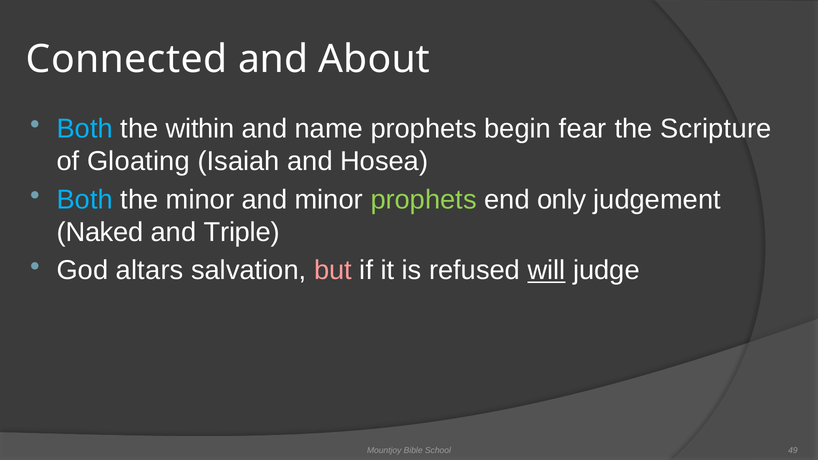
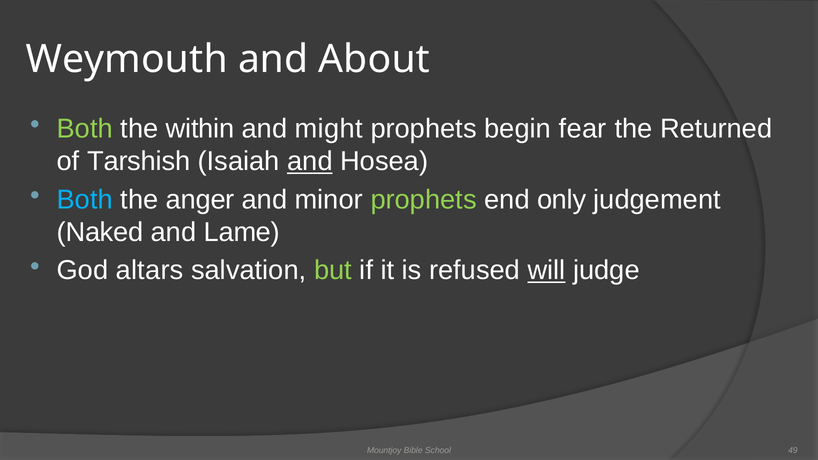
Connected: Connected -> Weymouth (127, 59)
Both colour: light blue -> light green (85, 129)
name: name -> might (329, 129)
Scripture: Scripture -> Returned (716, 129)
Gloating: Gloating -> Tarshish (139, 161)
and underline: none -> present (310, 161)
the minor: minor -> anger (200, 200)
Triple: Triple -> Lame (242, 232)
but colour: pink -> light green (333, 271)
